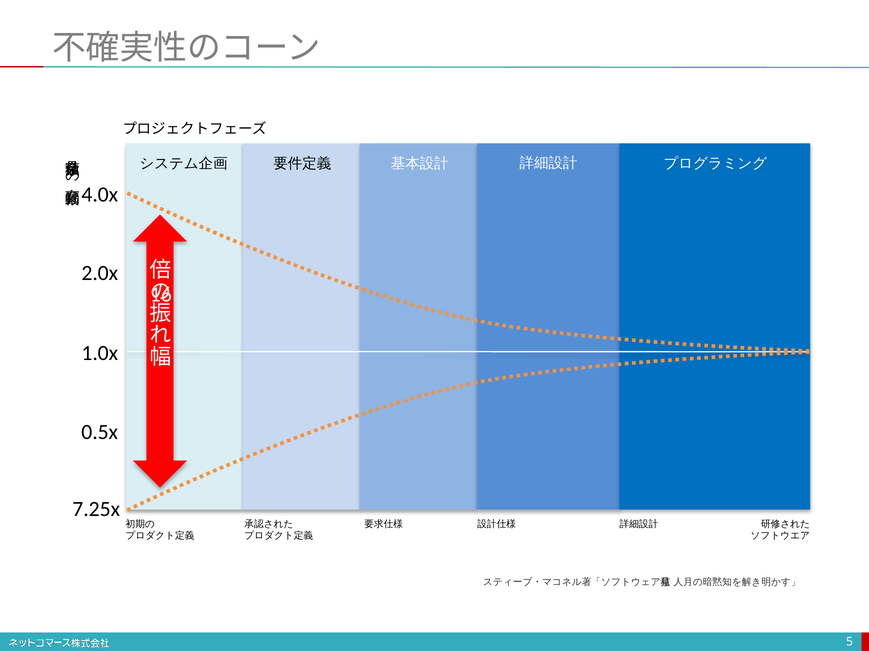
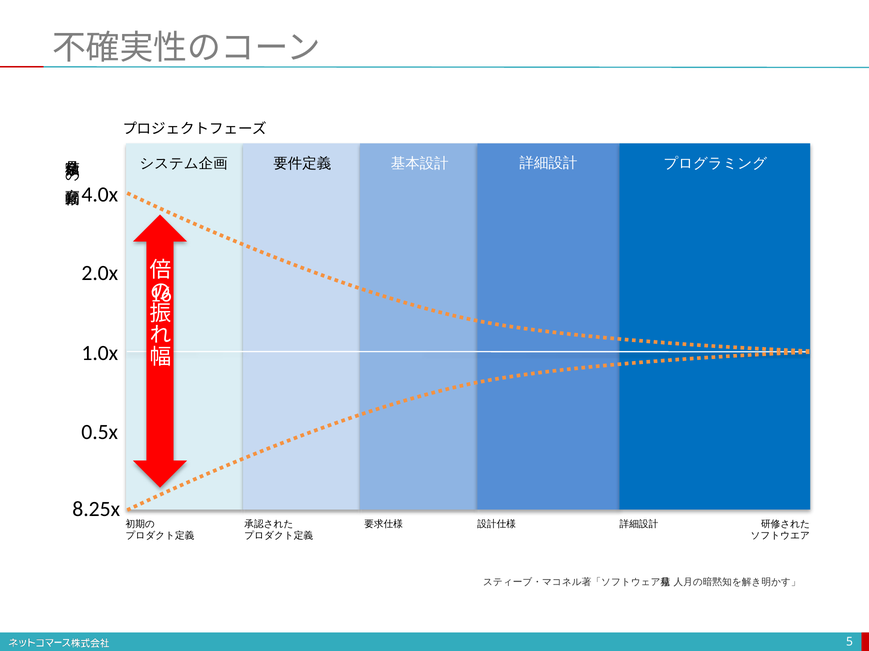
7.25x: 7.25x -> 8.25x (96, 510)
